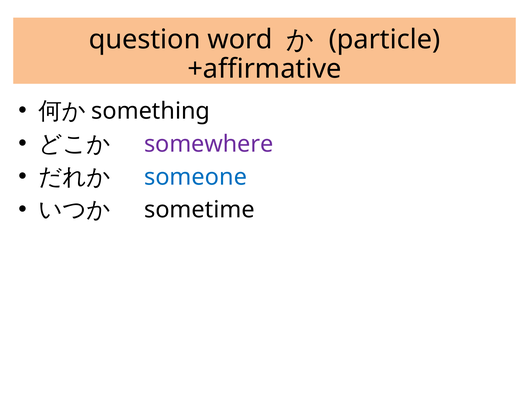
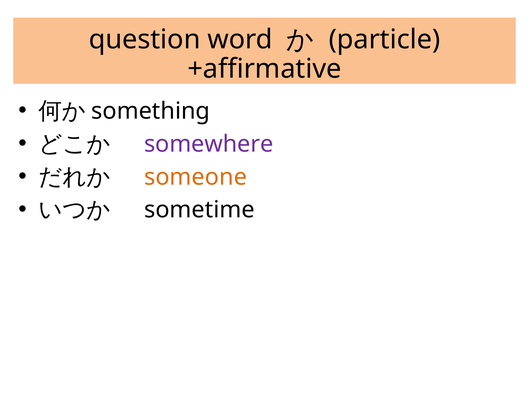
someone colour: blue -> orange (196, 177)
